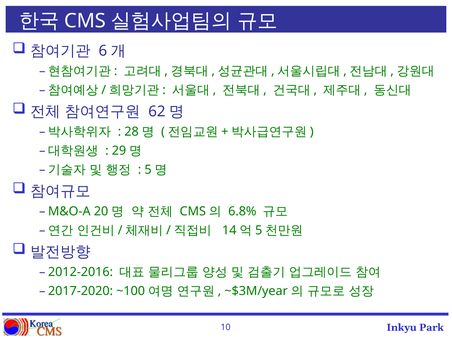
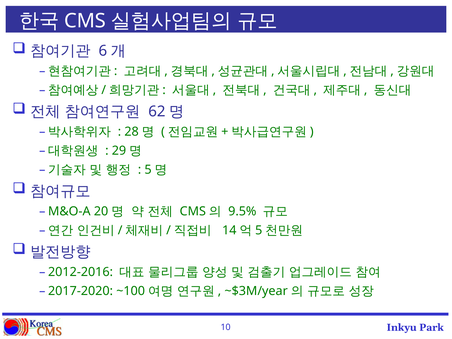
6.8%: 6.8% -> 9.5% (242, 211)
